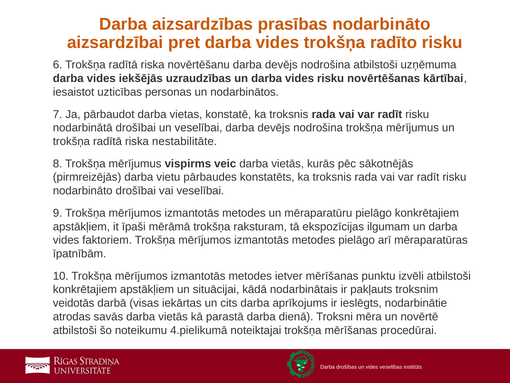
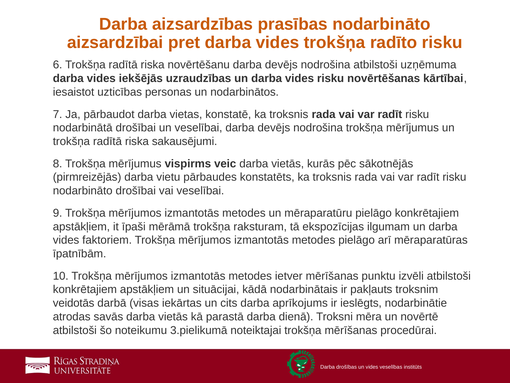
nestabilitāte: nestabilitāte -> sakausējumi (185, 141)
4.pielikumā: 4.pielikumā -> 3.pielikumā (199, 330)
